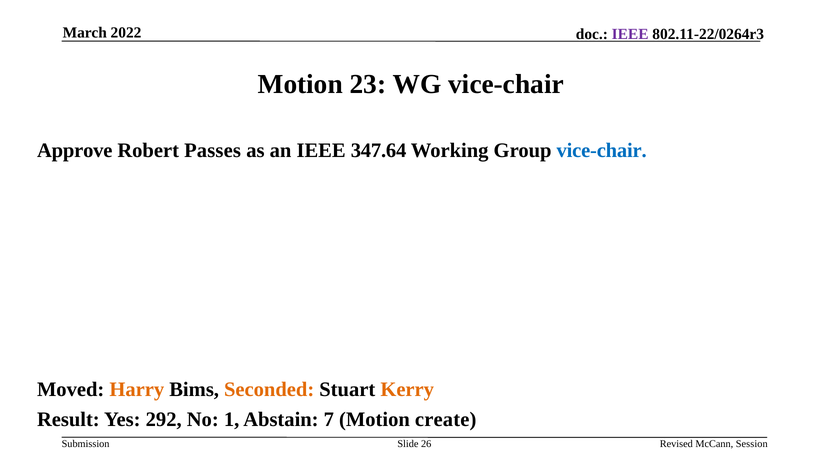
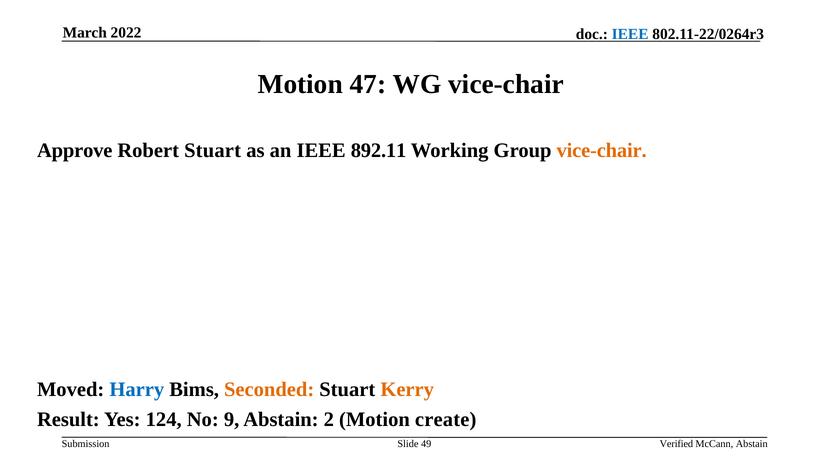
IEEE colour: purple -> blue (630, 34)
23: 23 -> 47 (368, 84)
Robert Passes: Passes -> Stuart (213, 150)
347.64: 347.64 -> 892.11 (379, 150)
vice-chair colour: blue -> orange (602, 150)
Harry colour: orange -> blue (137, 389)
292: 292 -> 124 (164, 419)
1: 1 -> 9 (232, 419)
7: 7 -> 2 (329, 419)
26: 26 -> 49 (426, 443)
Revised: Revised -> Verified (676, 443)
McCann Session: Session -> Abstain (752, 443)
